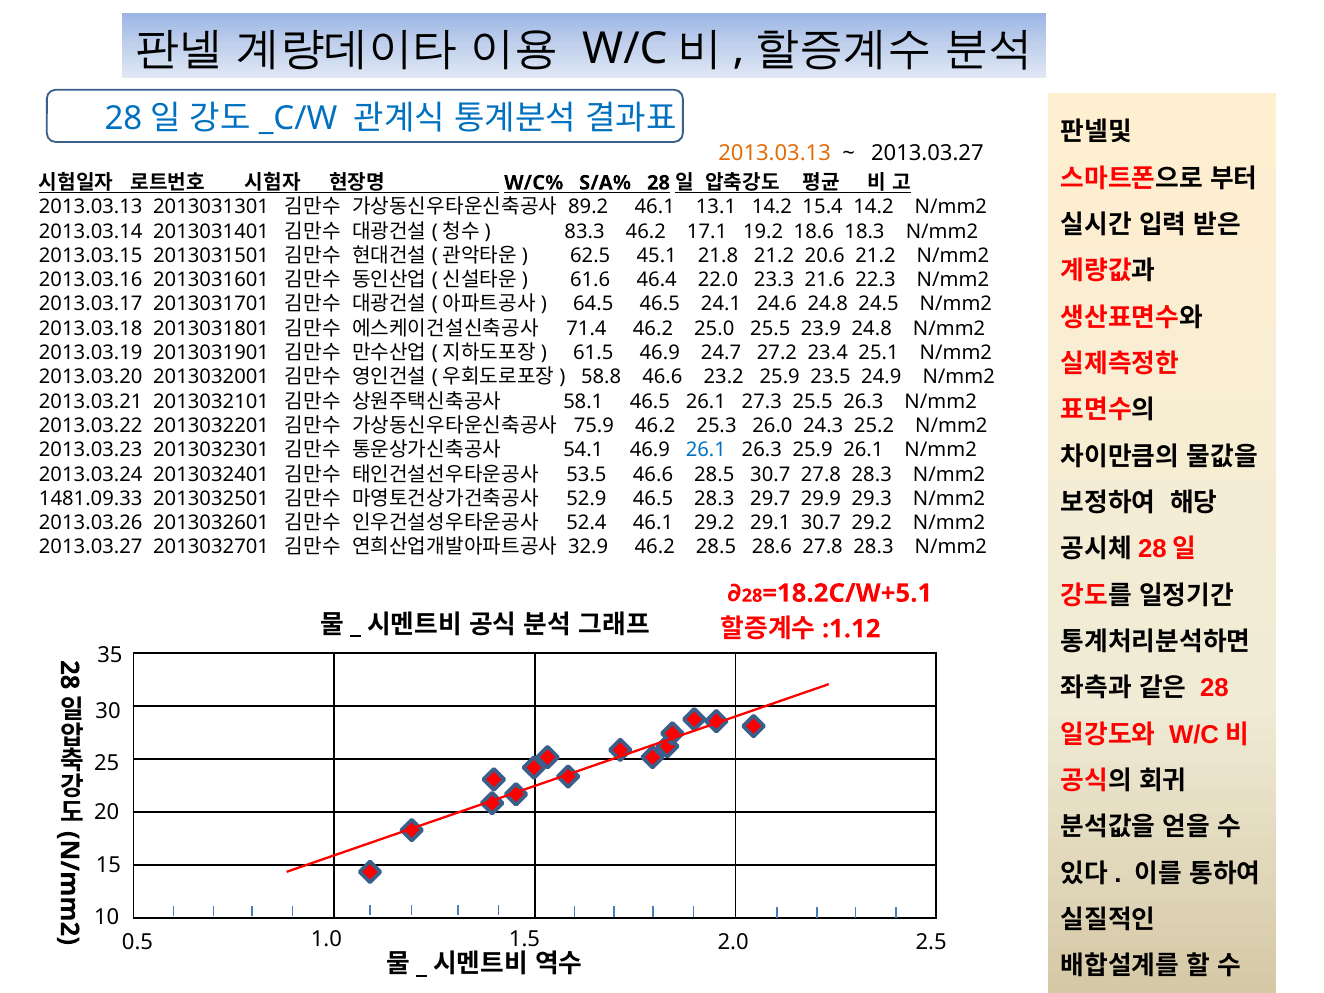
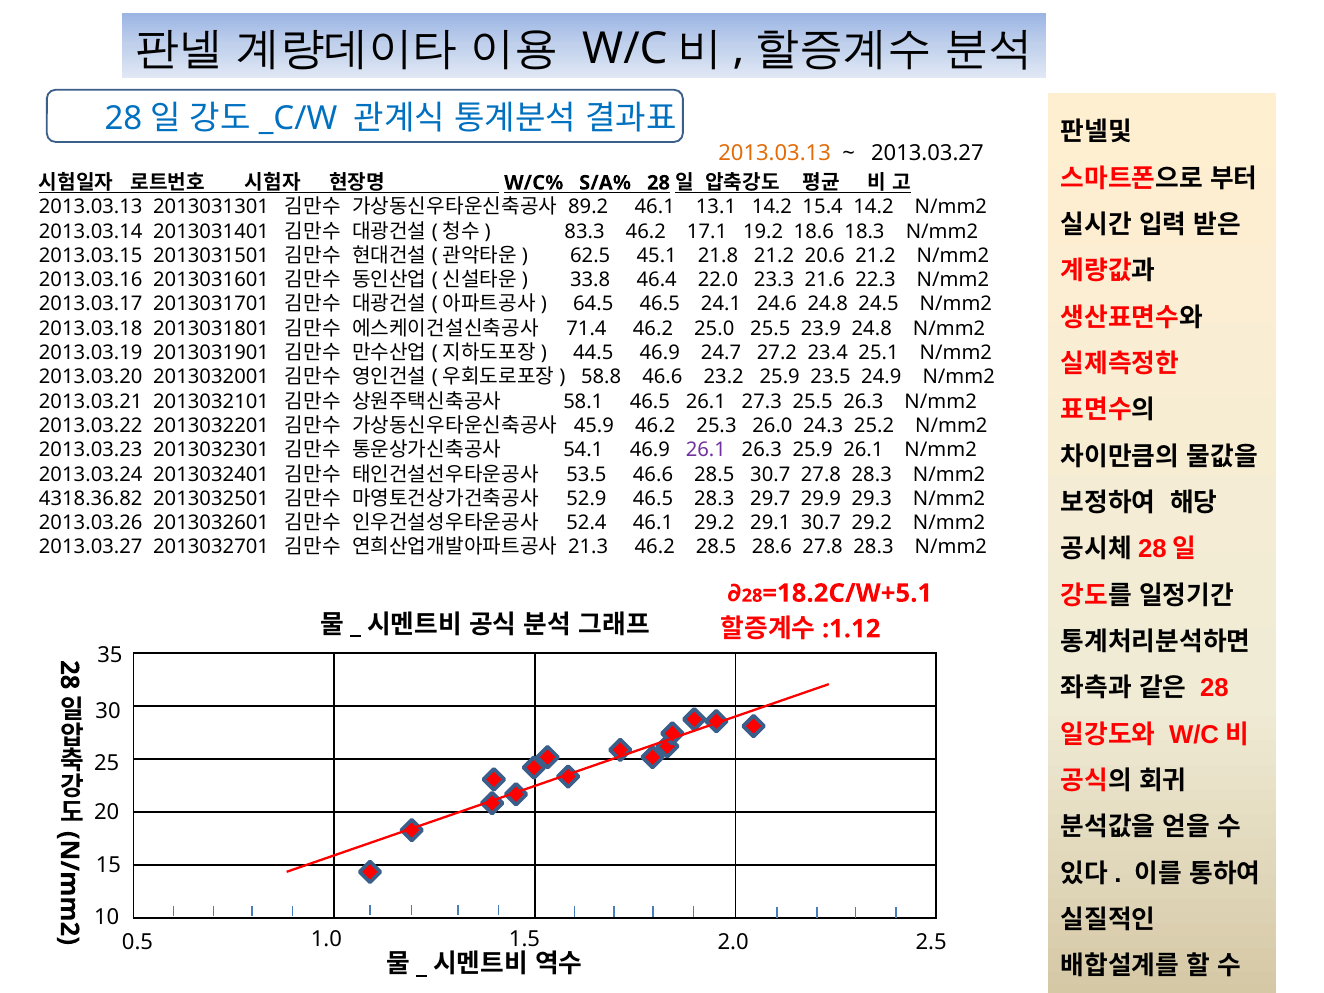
61.6: 61.6 -> 33.8 (590, 280)
61.5: 61.5 -> 44.5 (593, 353)
75.9: 75.9 -> 45.9 (594, 426)
26.1 colour: blue -> purple (706, 450)
1481.09.33: 1481.09.33 -> 4318.36.82 (91, 499)
32.9: 32.9 -> 21.3 (588, 547)
